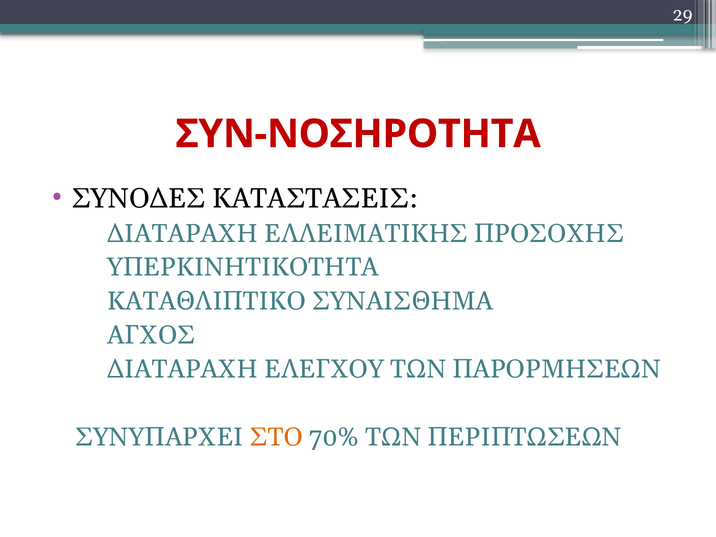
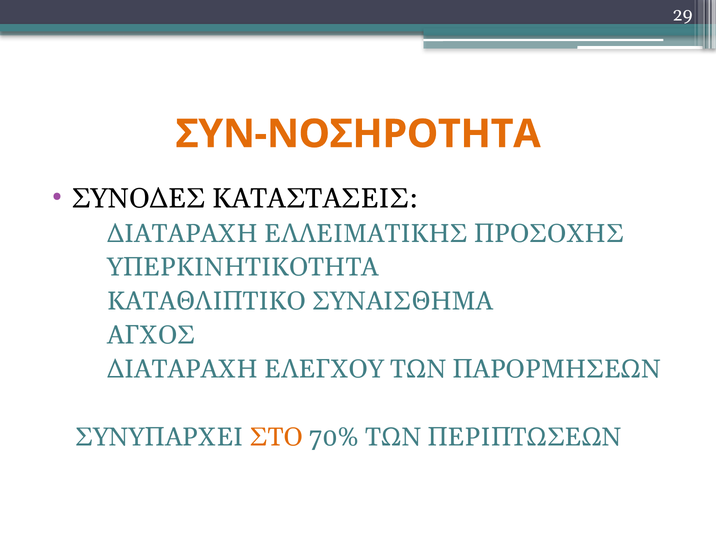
ΣΥΝ-ΝΟΣΗΡΟΤΗΤΑ colour: red -> orange (358, 134)
